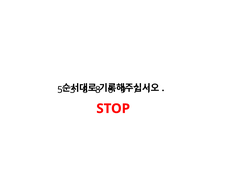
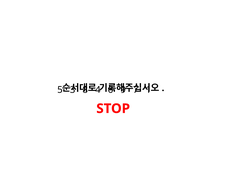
8: 8 -> 4 (98, 90)
